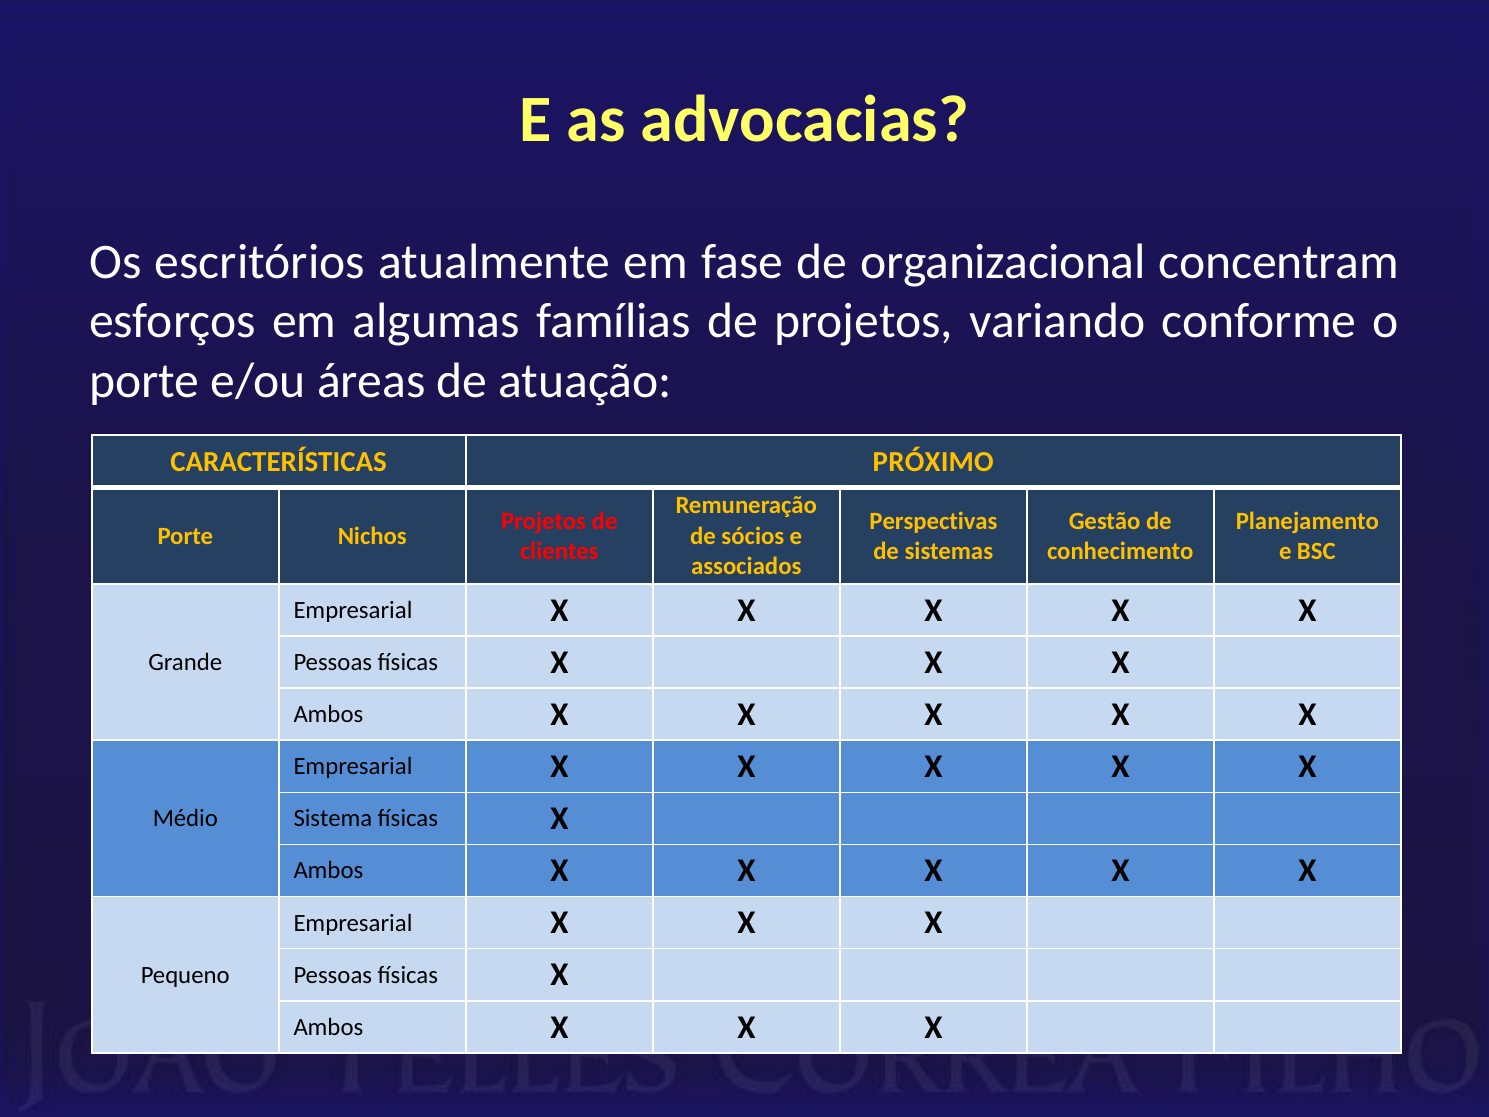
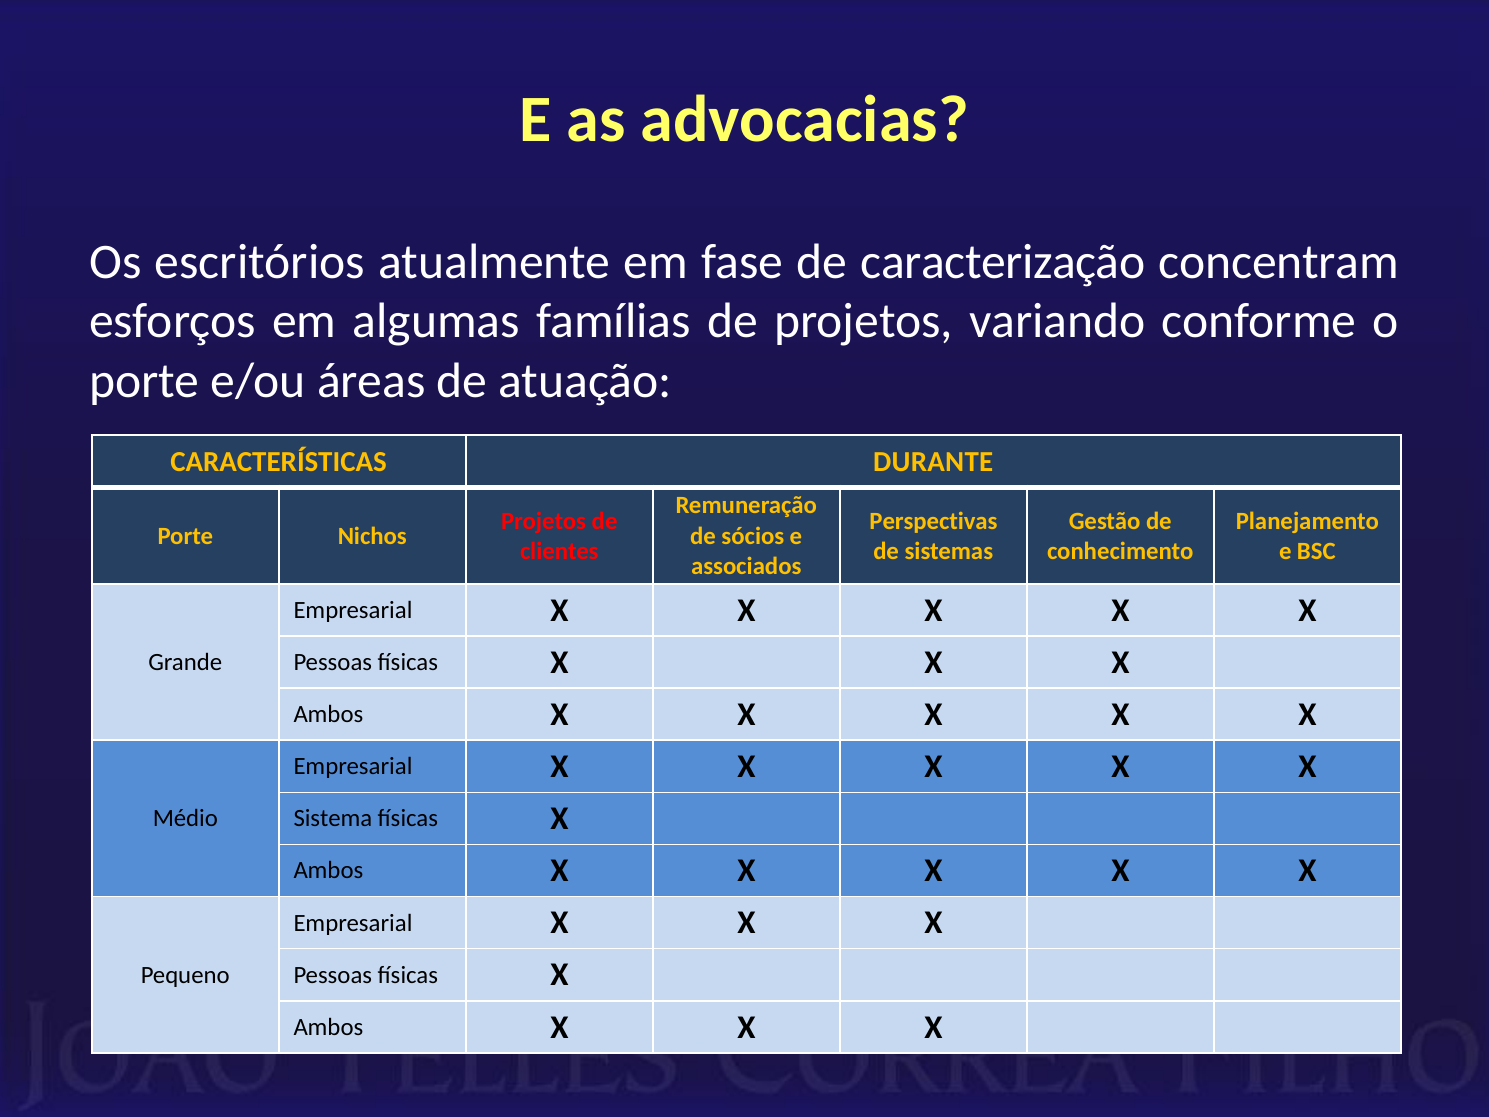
organizacional: organizacional -> caracterização (1003, 262)
PRÓXIMO: PRÓXIMO -> DURANTE (933, 462)
